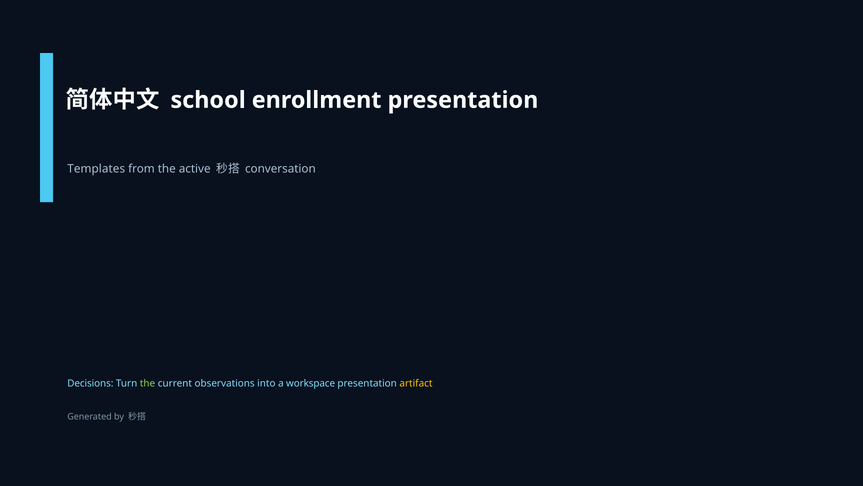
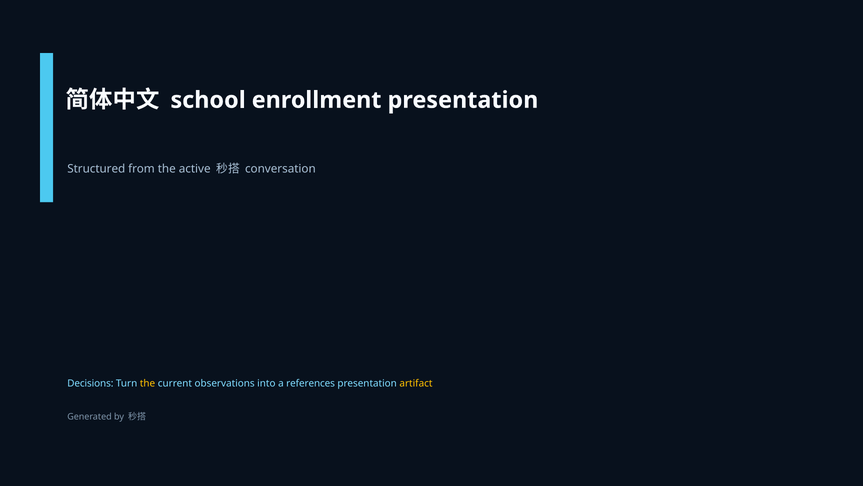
Templates: Templates -> Structured (96, 168)
the colour: light green -> yellow (148, 383)
workspace: workspace -> references (311, 383)
